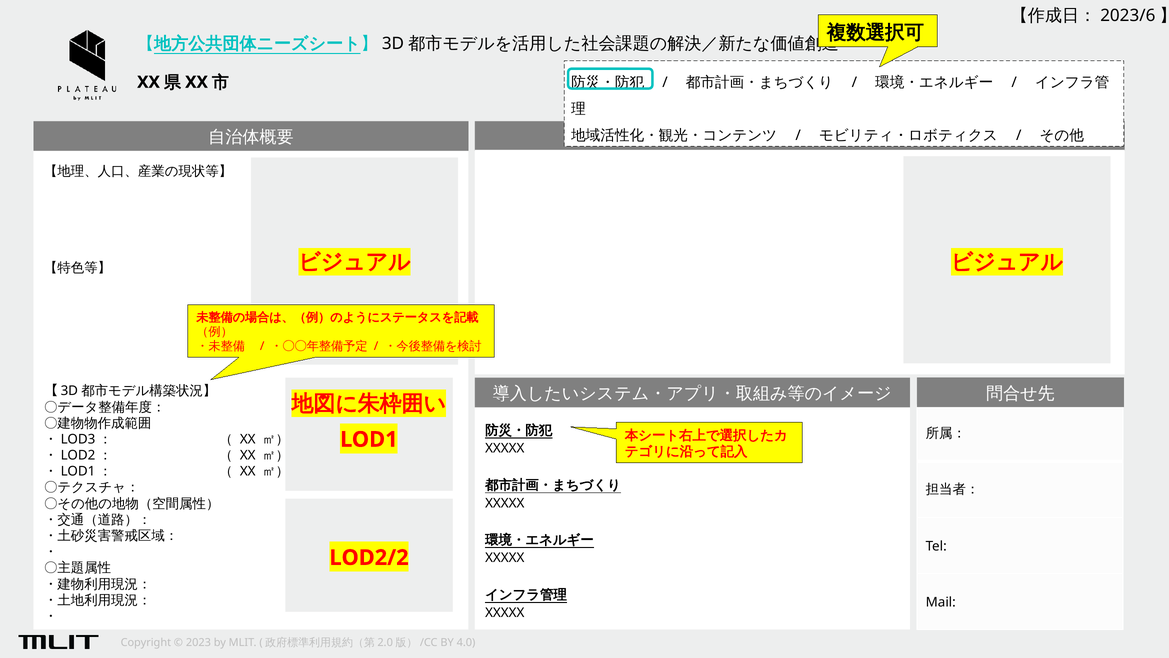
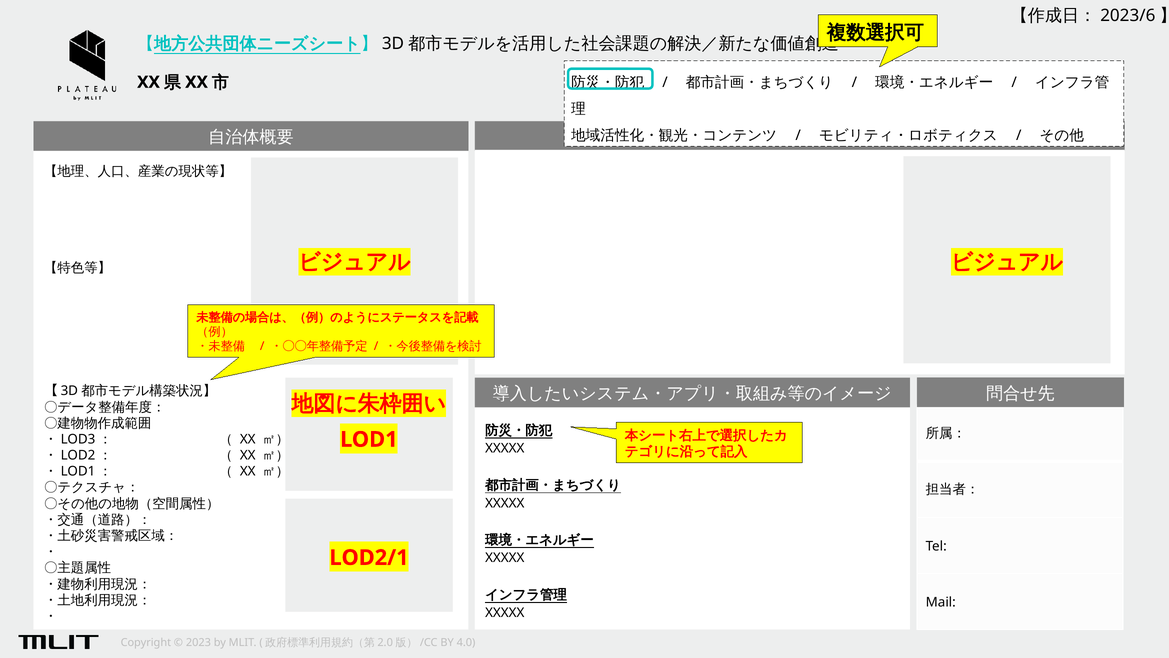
LOD2/2: LOD2/2 -> LOD2/1 (369, 557)
